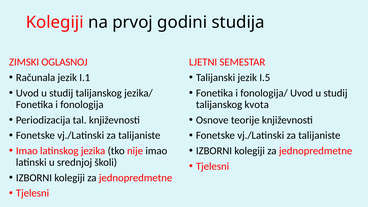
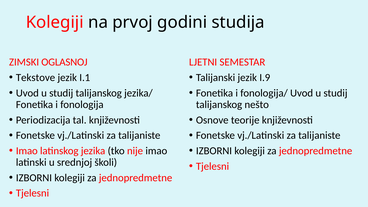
Računala: Računala -> Tekstove (36, 78)
I.5: I.5 -> I.9 (265, 78)
kvota: kvota -> nešto (257, 105)
